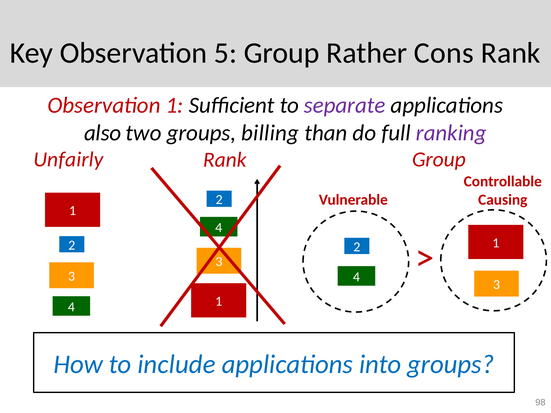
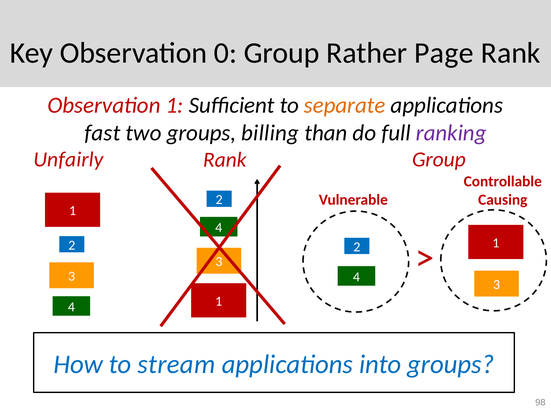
5: 5 -> 0 (226, 53)
Cons: Cons -> Page (444, 53)
separate colour: purple -> orange (345, 105)
also: also -> fast (102, 133)
include: include -> stream (176, 365)
